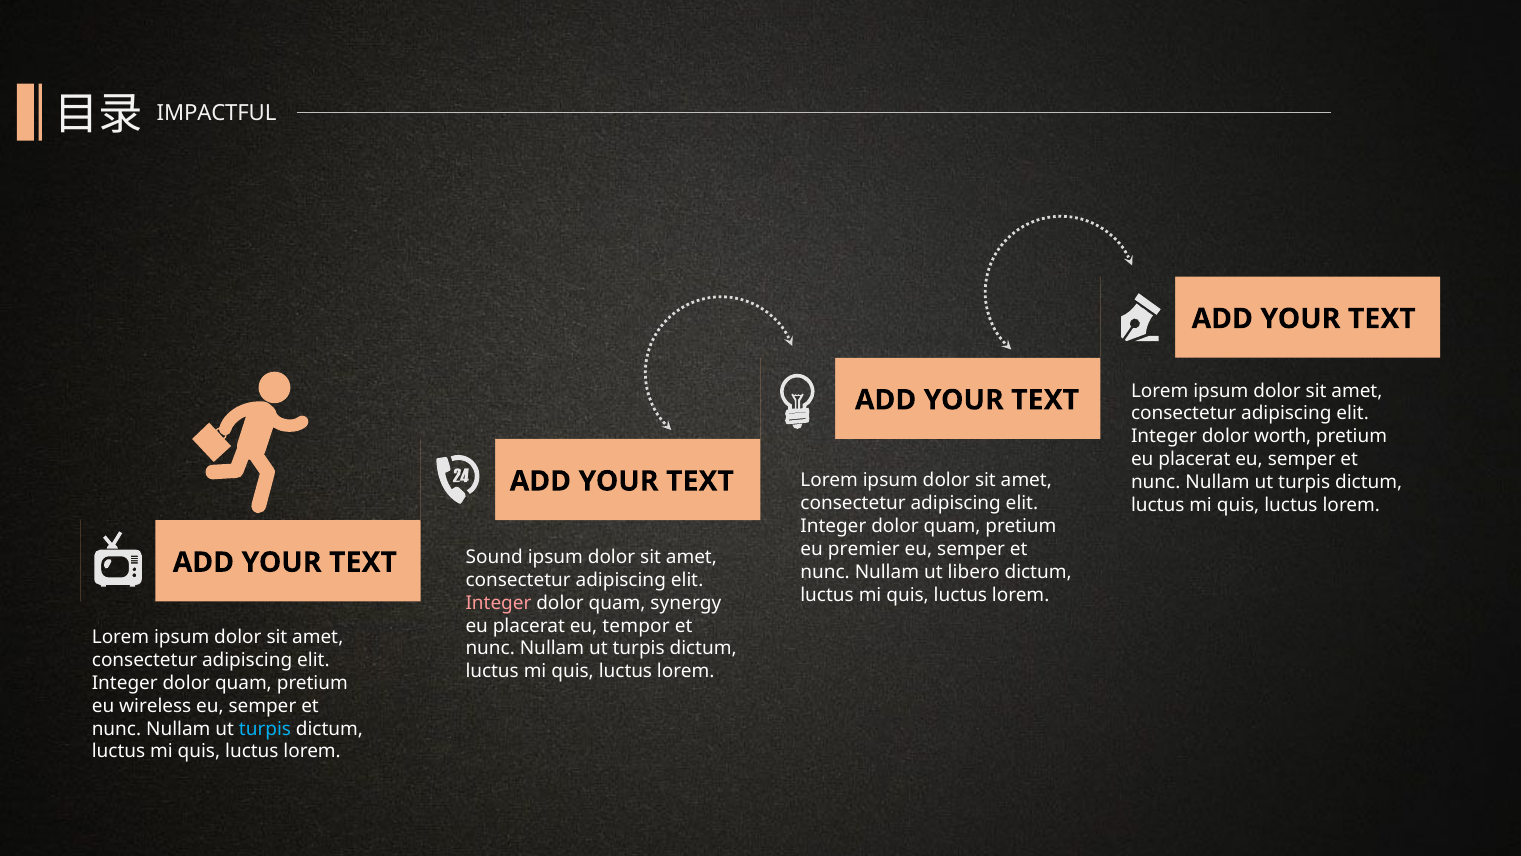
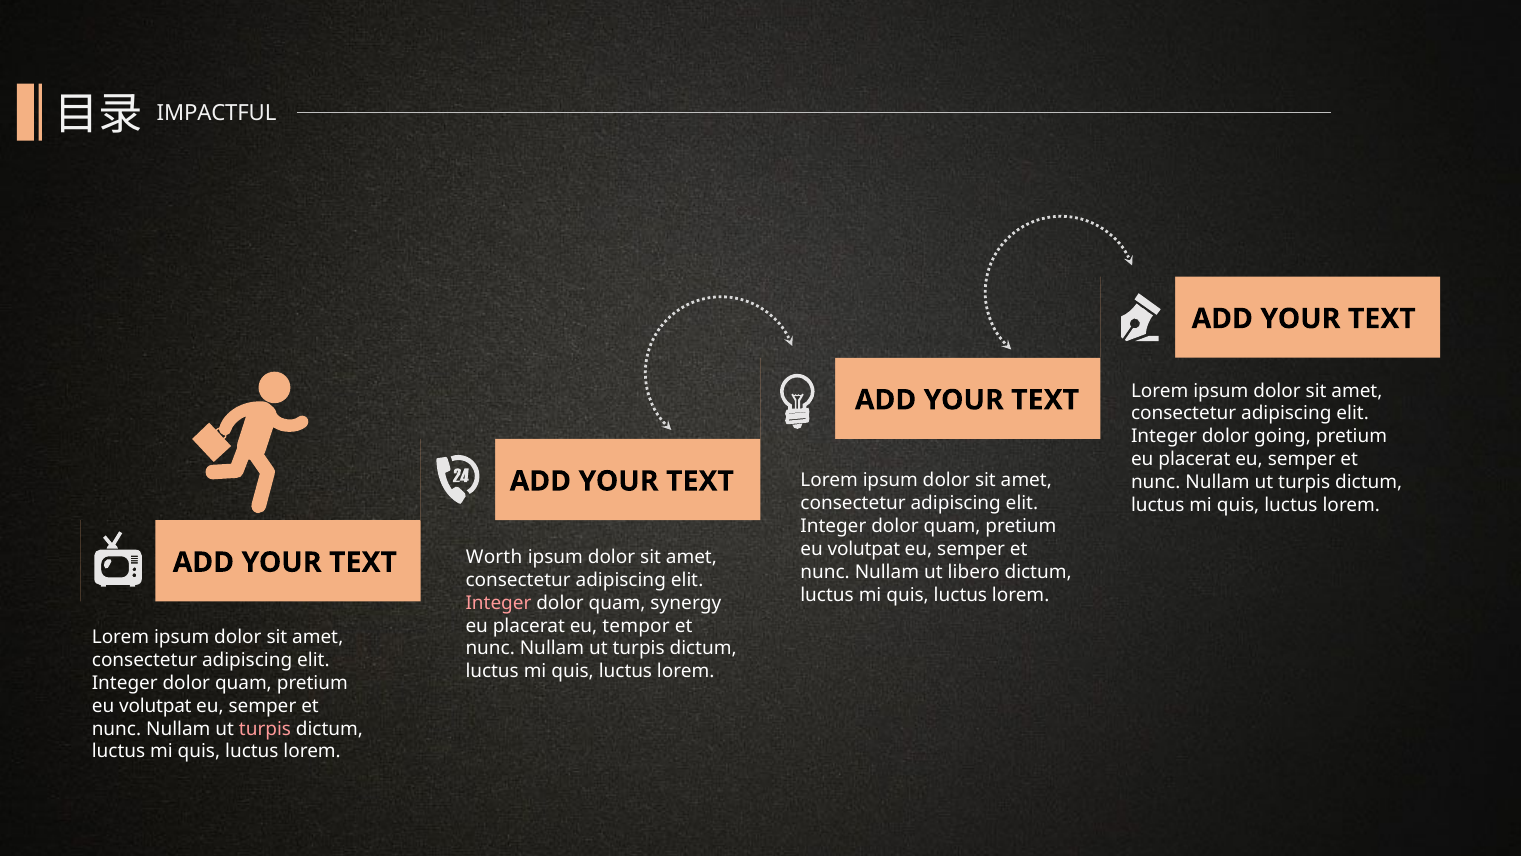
worth: worth -> going (1283, 436)
premier: premier -> volutpat (864, 549)
Sound: Sound -> Worth (494, 557)
wireless: wireless -> volutpat (155, 706)
turpis colour: light blue -> pink (265, 728)
